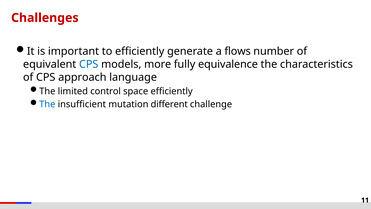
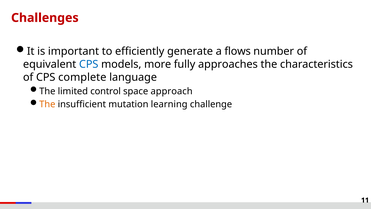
equivalence: equivalence -> approaches (228, 64)
approach: approach -> complete (82, 77)
space efficiently: efficiently -> approach (172, 91)
The colour: blue -> orange (47, 104)
different: different -> learning (169, 104)
